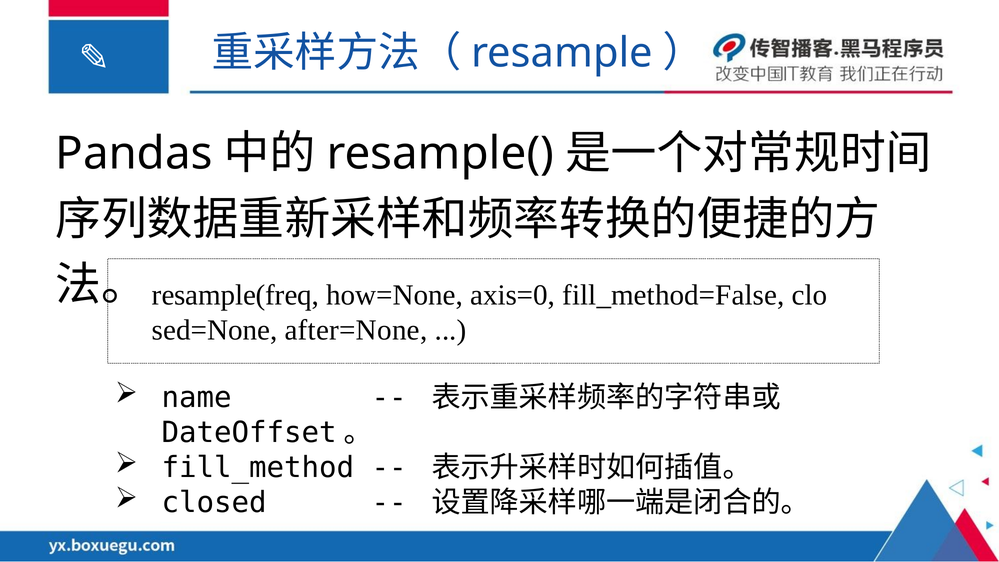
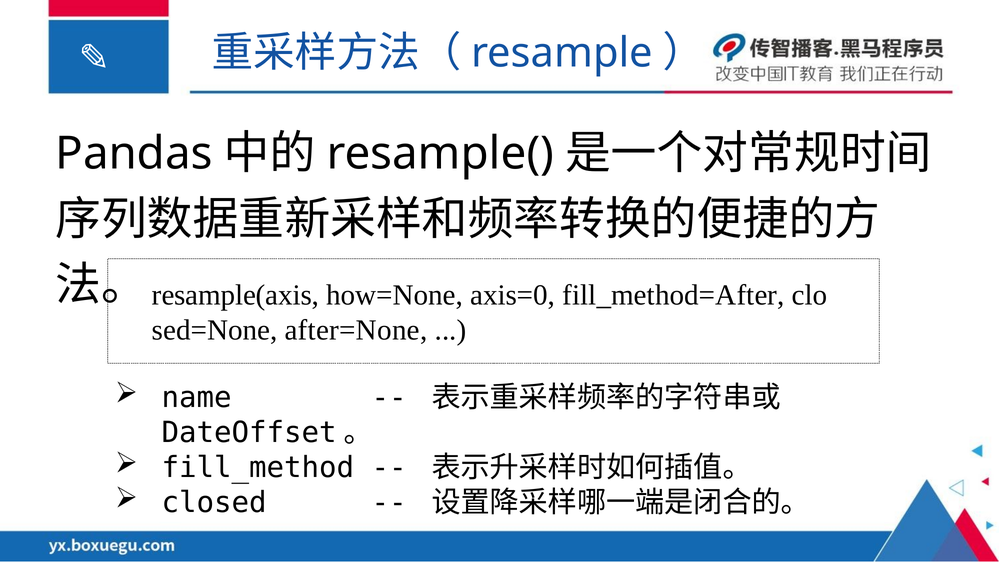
resample(freq: resample(freq -> resample(axis (235, 295)
fill_method=False: fill_method=False -> fill_method=After (673, 295)
